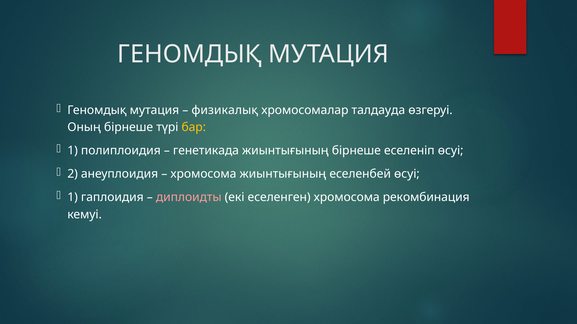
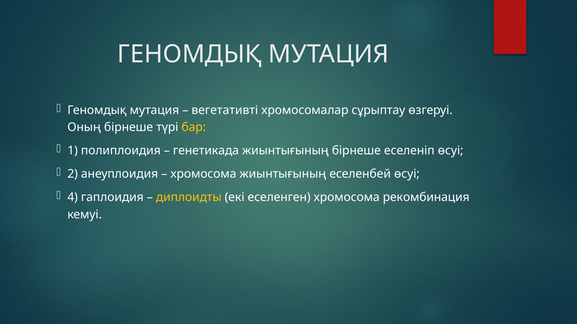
физикалық: физикалық -> вегетативті (225, 110)
талдауда: талдауда -> сұрыптау (378, 110)
1: 1 -> 4 (73, 198)
диплоидты colour: pink -> yellow (189, 198)
